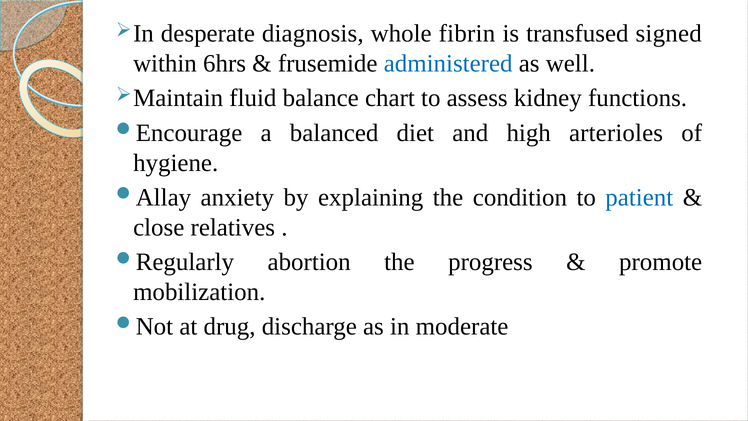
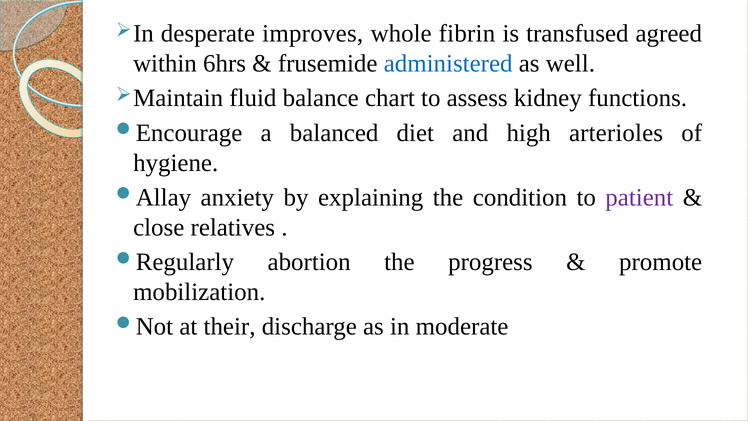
diagnosis: diagnosis -> improves (313, 34)
signed: signed -> agreed (669, 34)
patient colour: blue -> purple (639, 197)
drug: drug -> their (230, 326)
